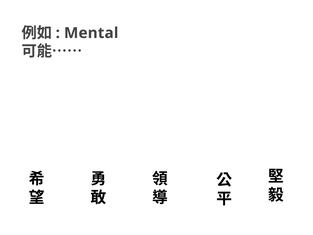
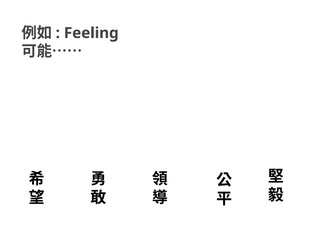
Mental: Mental -> Feeling (91, 33)
